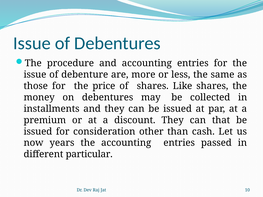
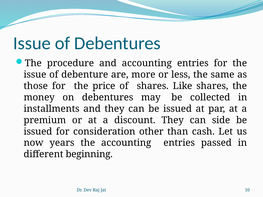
that: that -> side (221, 120)
particular: particular -> beginning (89, 154)
